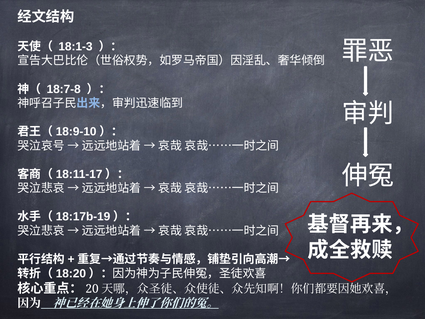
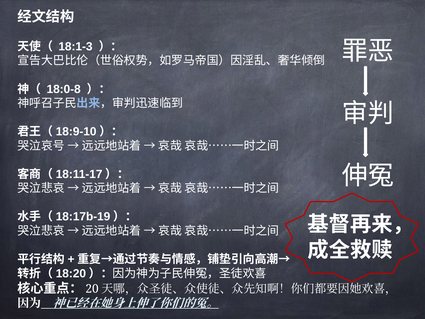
18:7-8: 18:7-8 -> 18:0-8 (64, 89)
